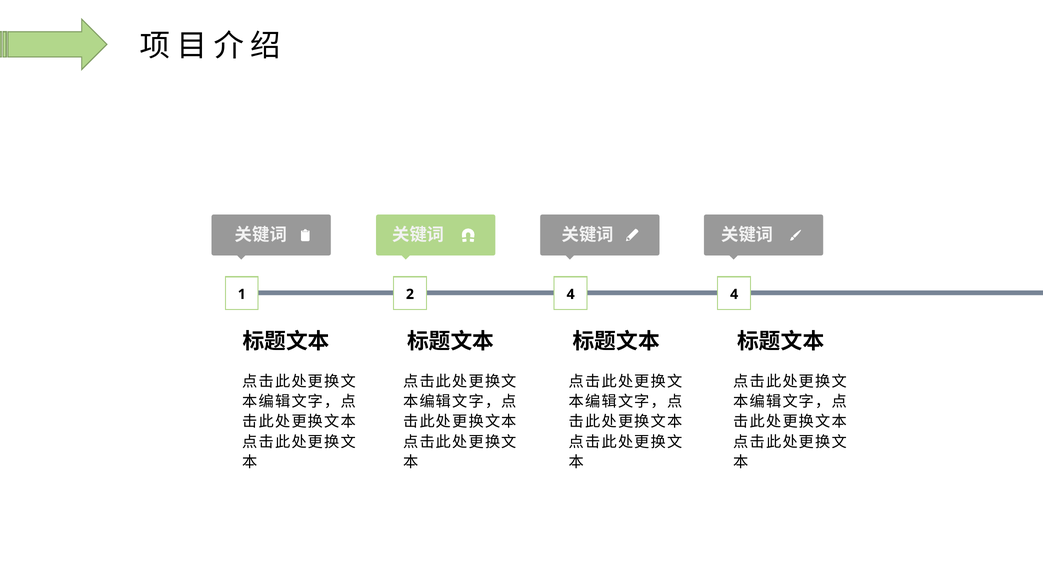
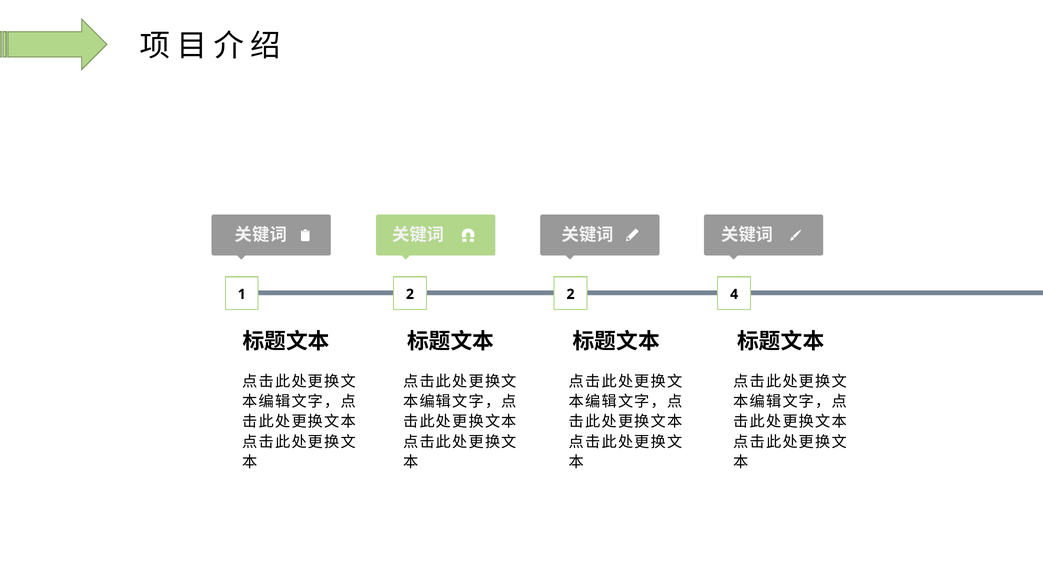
2 4: 4 -> 2 (571, 294)
